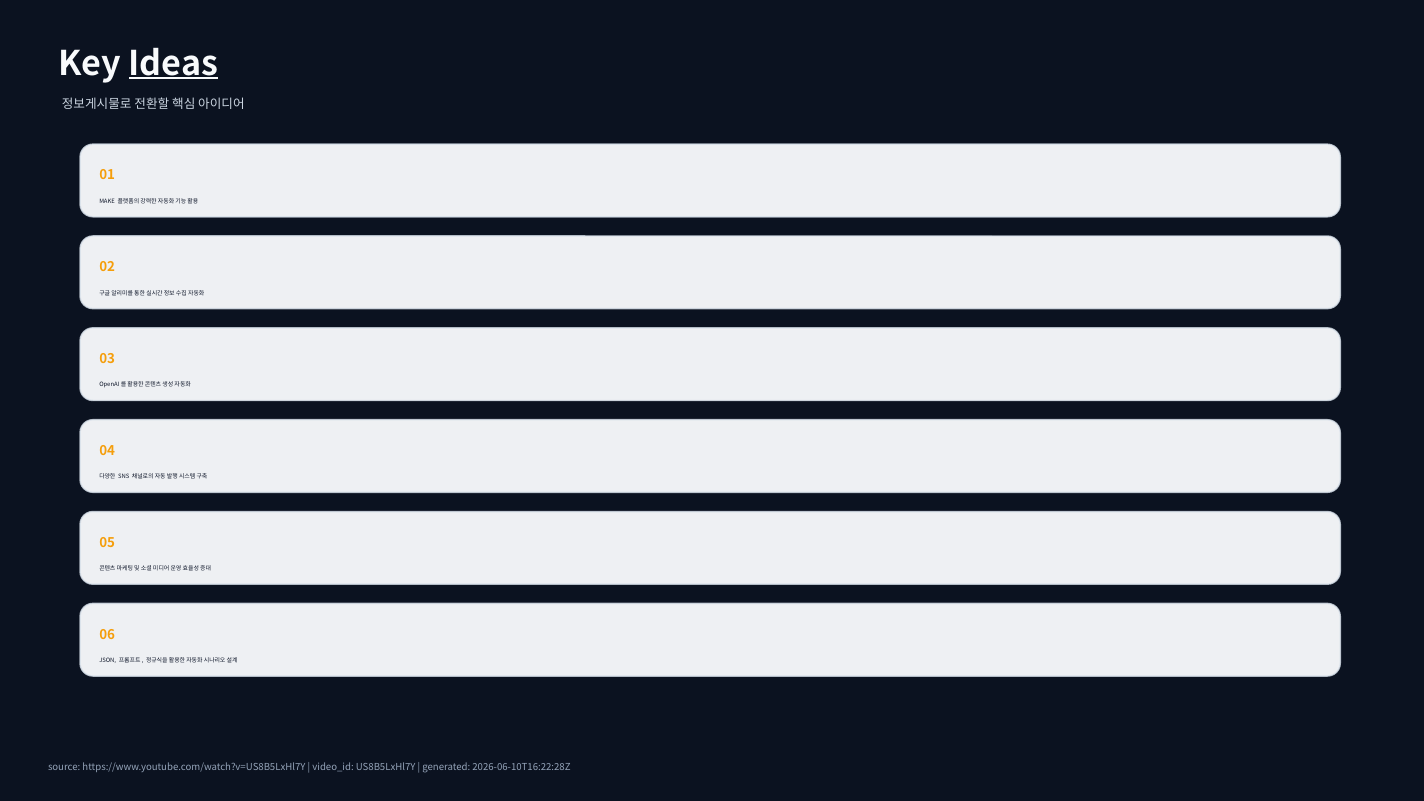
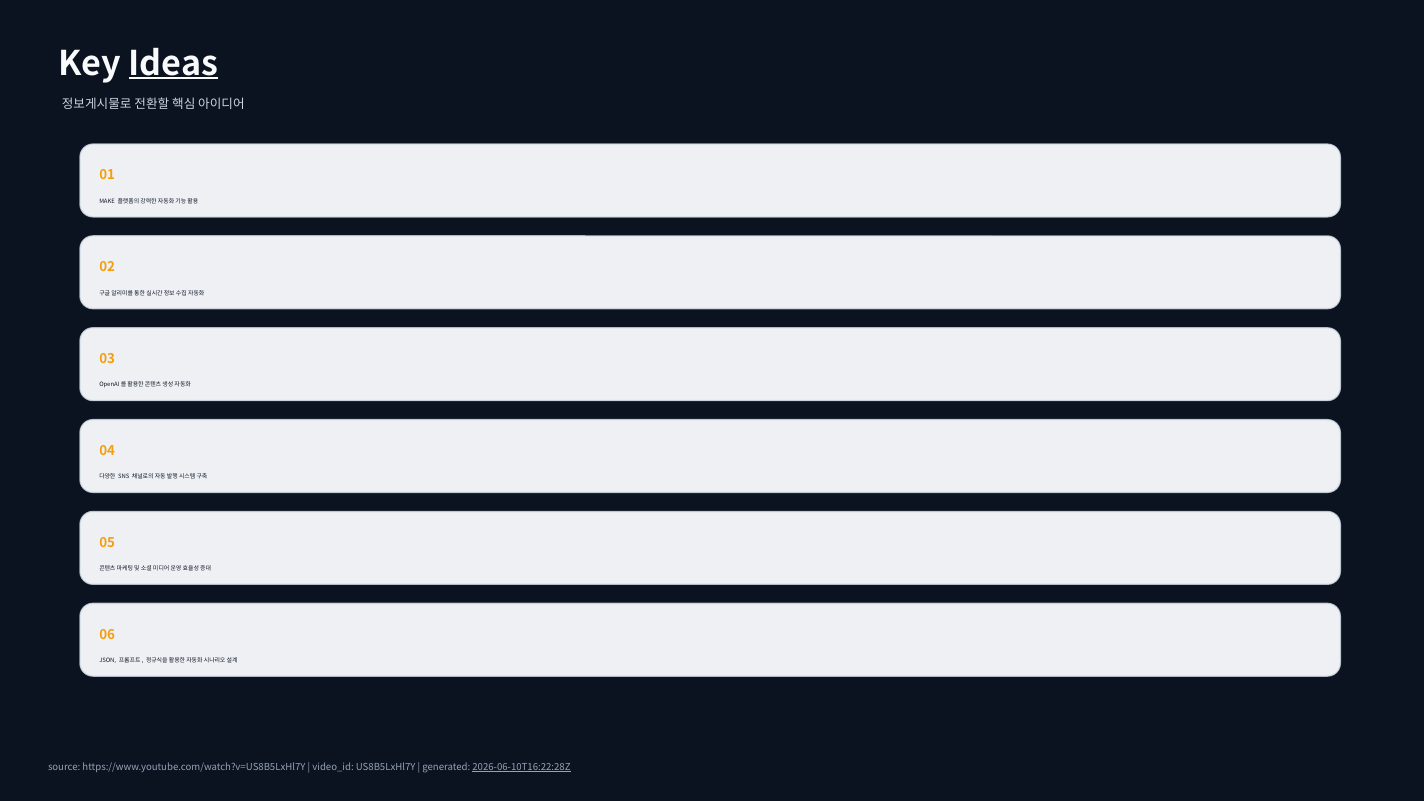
2026-06-10T16:22:28Z underline: none -> present (521, 767)
